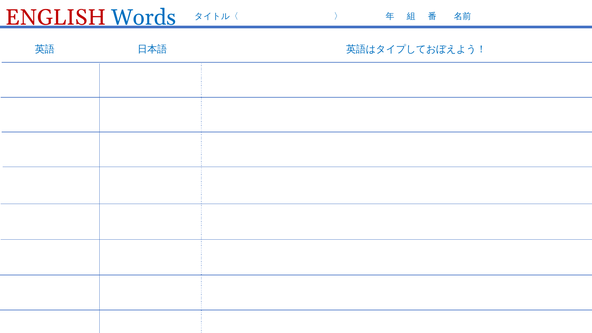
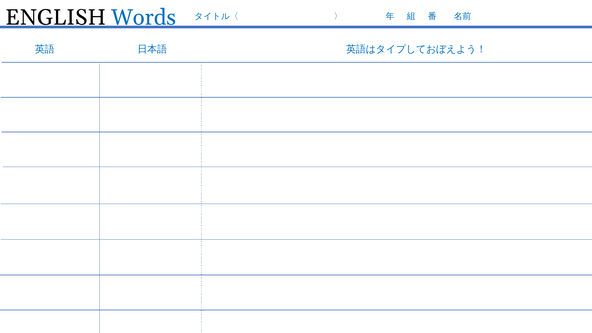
ENGLISH colour: red -> black (56, 17)
